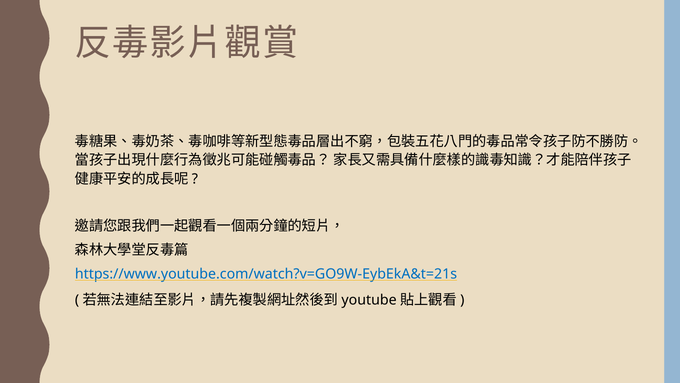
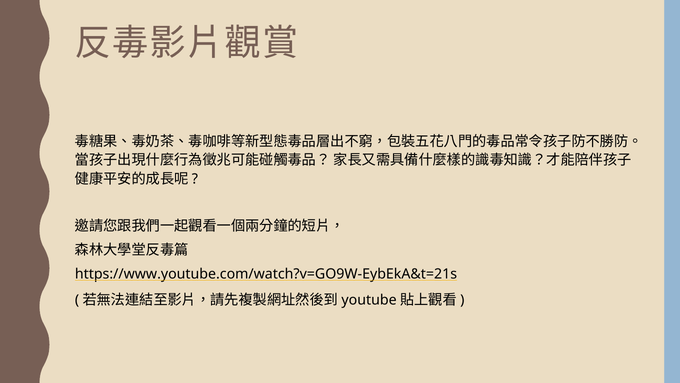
https://www.youtube.com/watch?v=GO9W-EybEkA&t=21s colour: blue -> black (266, 273)
